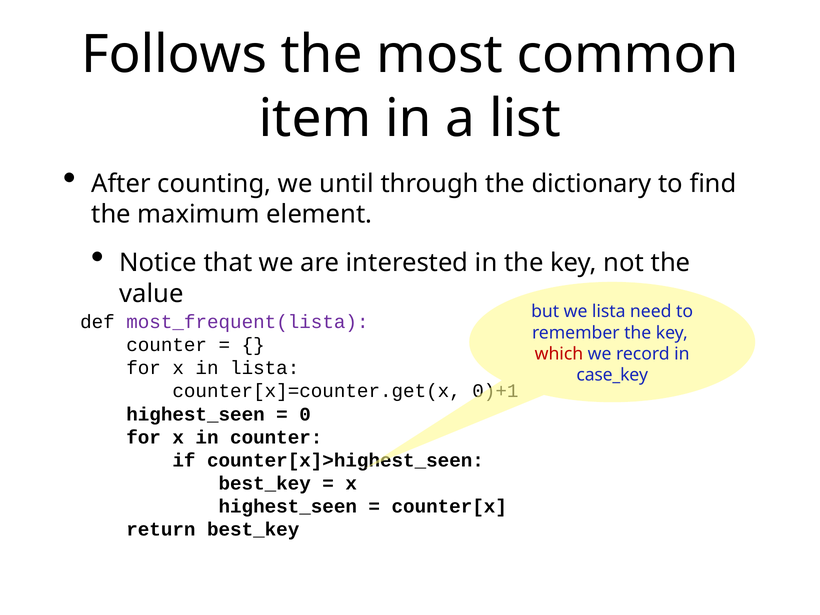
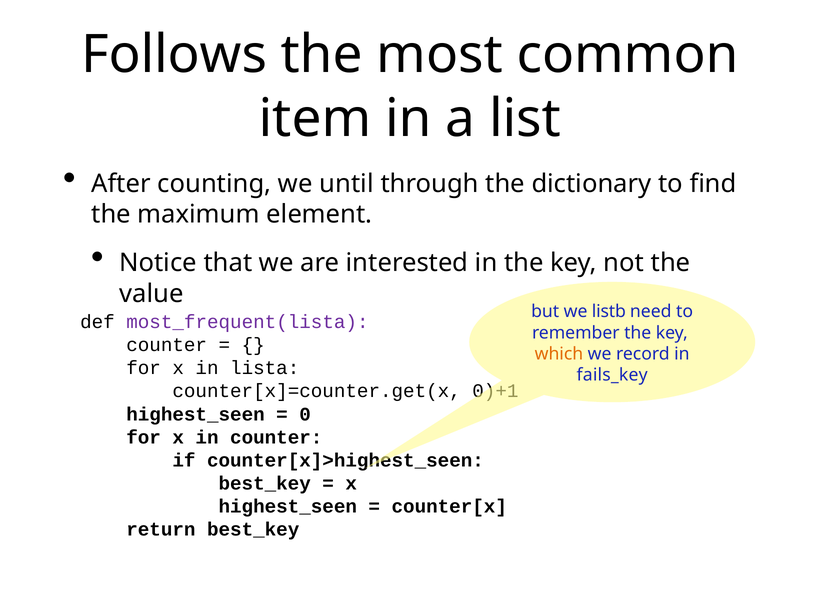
we lista: lista -> listb (609, 312)
which colour: red -> orange (559, 354)
case_key: case_key -> fails_key (612, 375)
